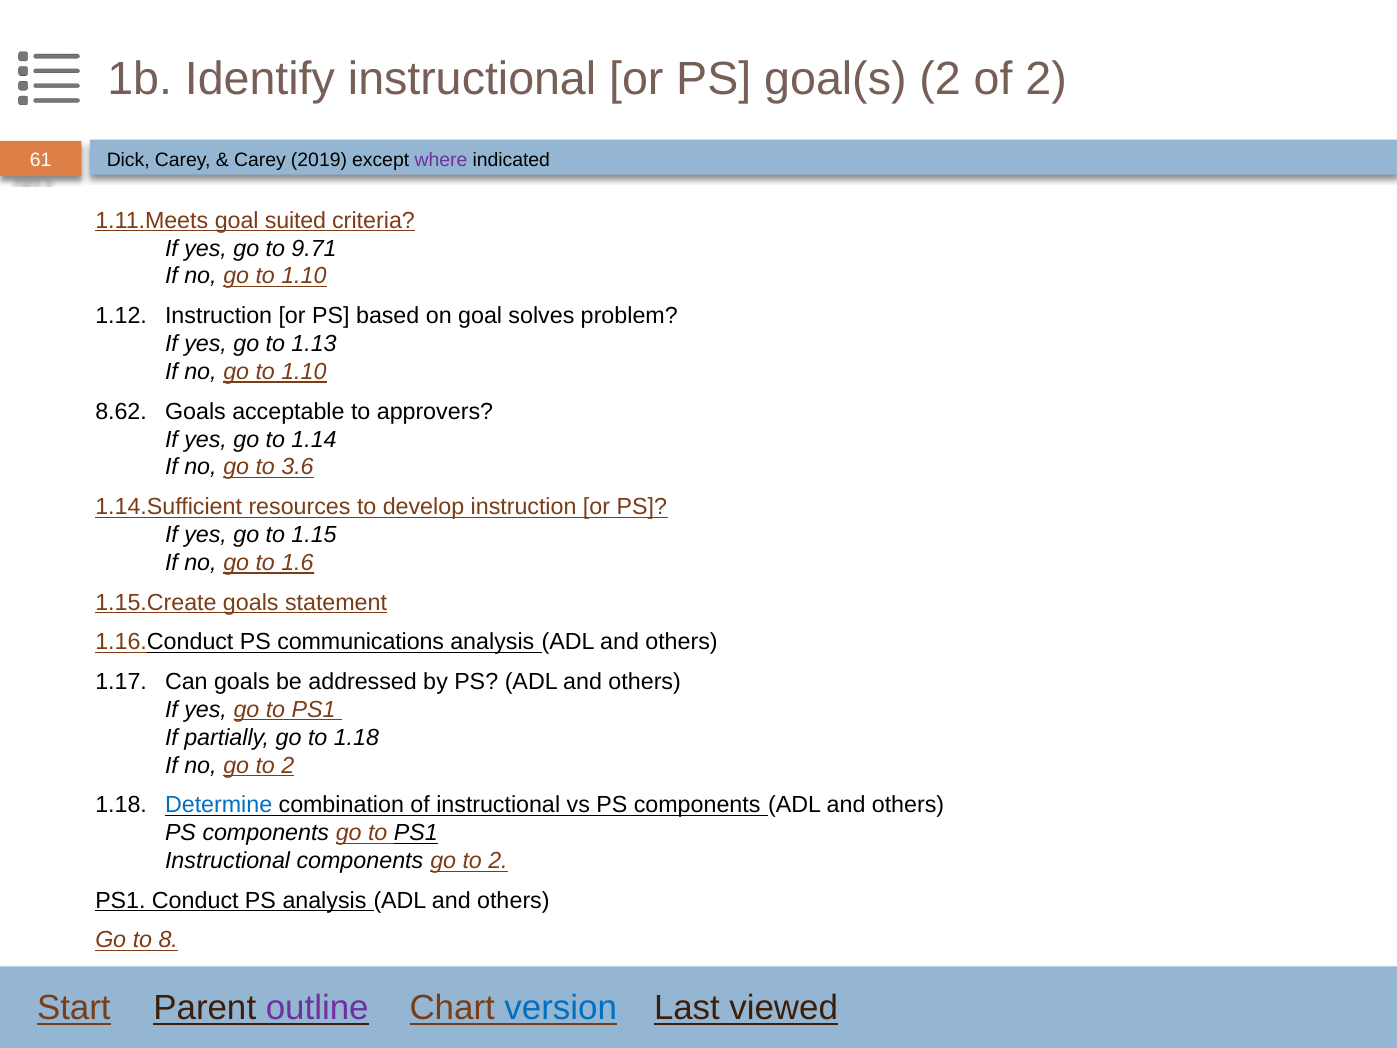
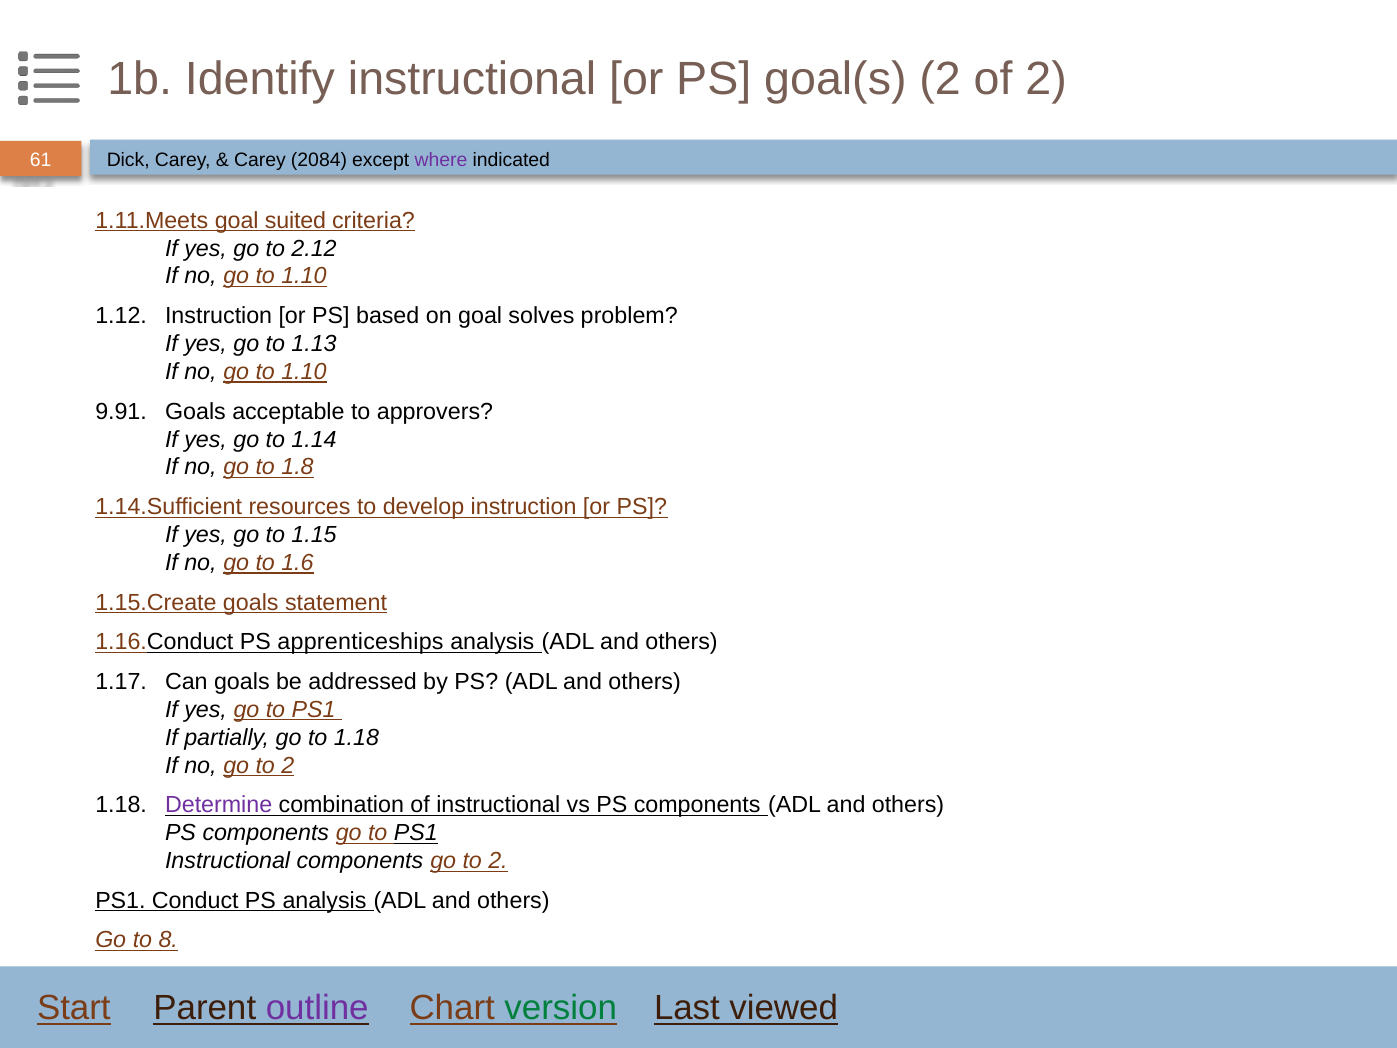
2019: 2019 -> 2084 (319, 160)
9.71: 9.71 -> 2.12 (314, 248)
8.62: 8.62 -> 9.91 (121, 411)
3.6: 3.6 -> 1.8 (298, 467)
communications: communications -> apprenticeships (361, 642)
Determine colour: blue -> purple (219, 805)
version colour: blue -> green (561, 1008)
